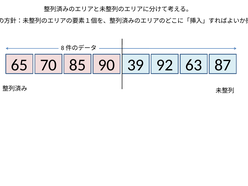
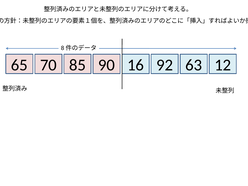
39: 39 -> 16 (136, 65)
87: 87 -> 12 (223, 65)
